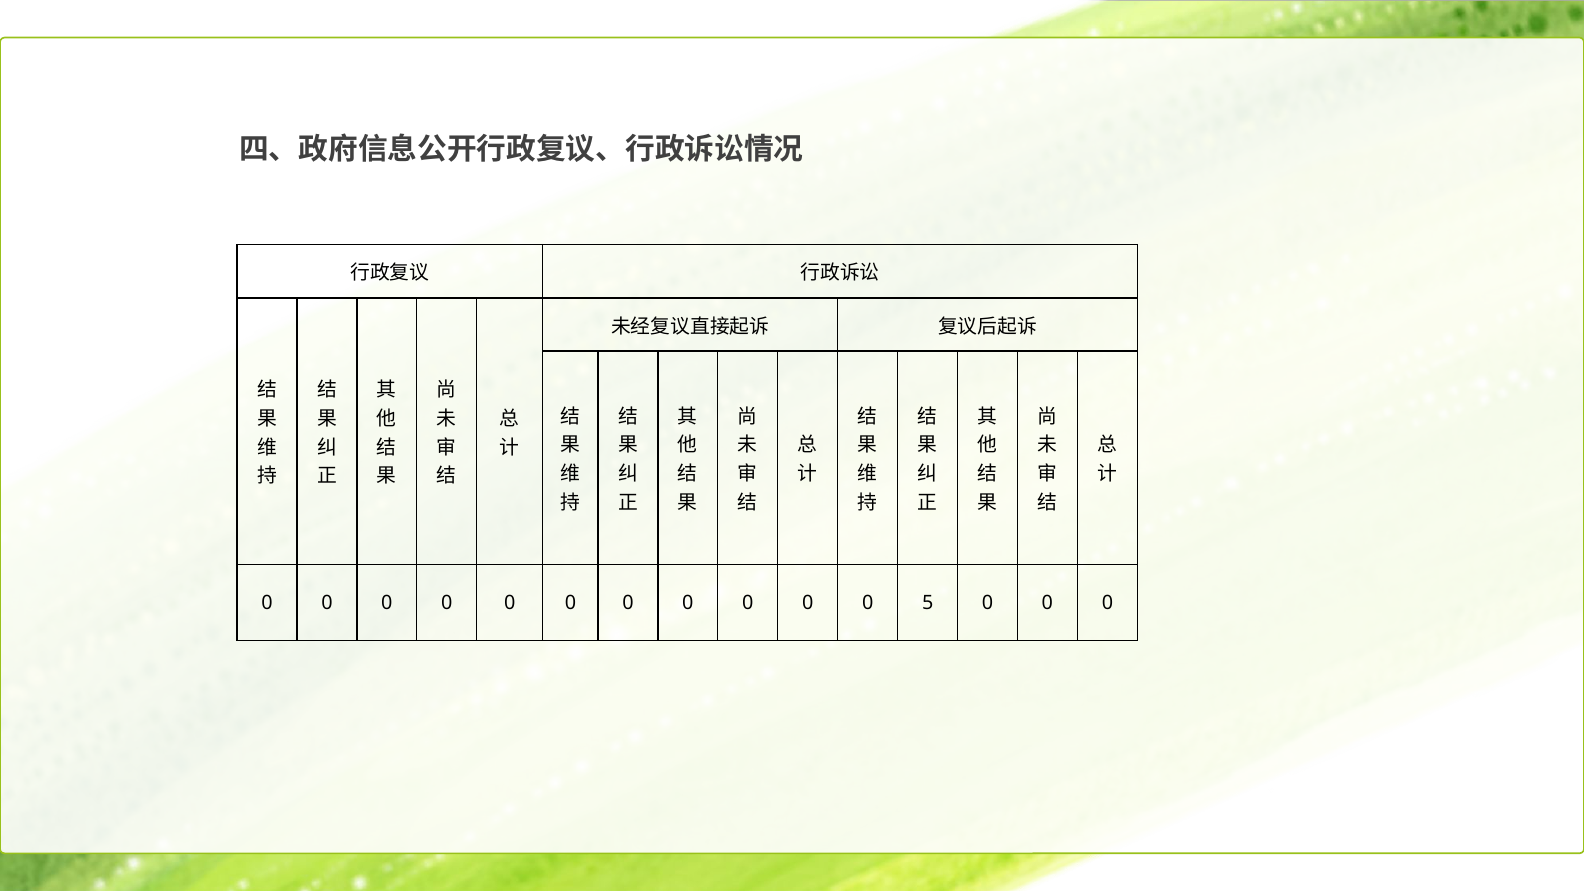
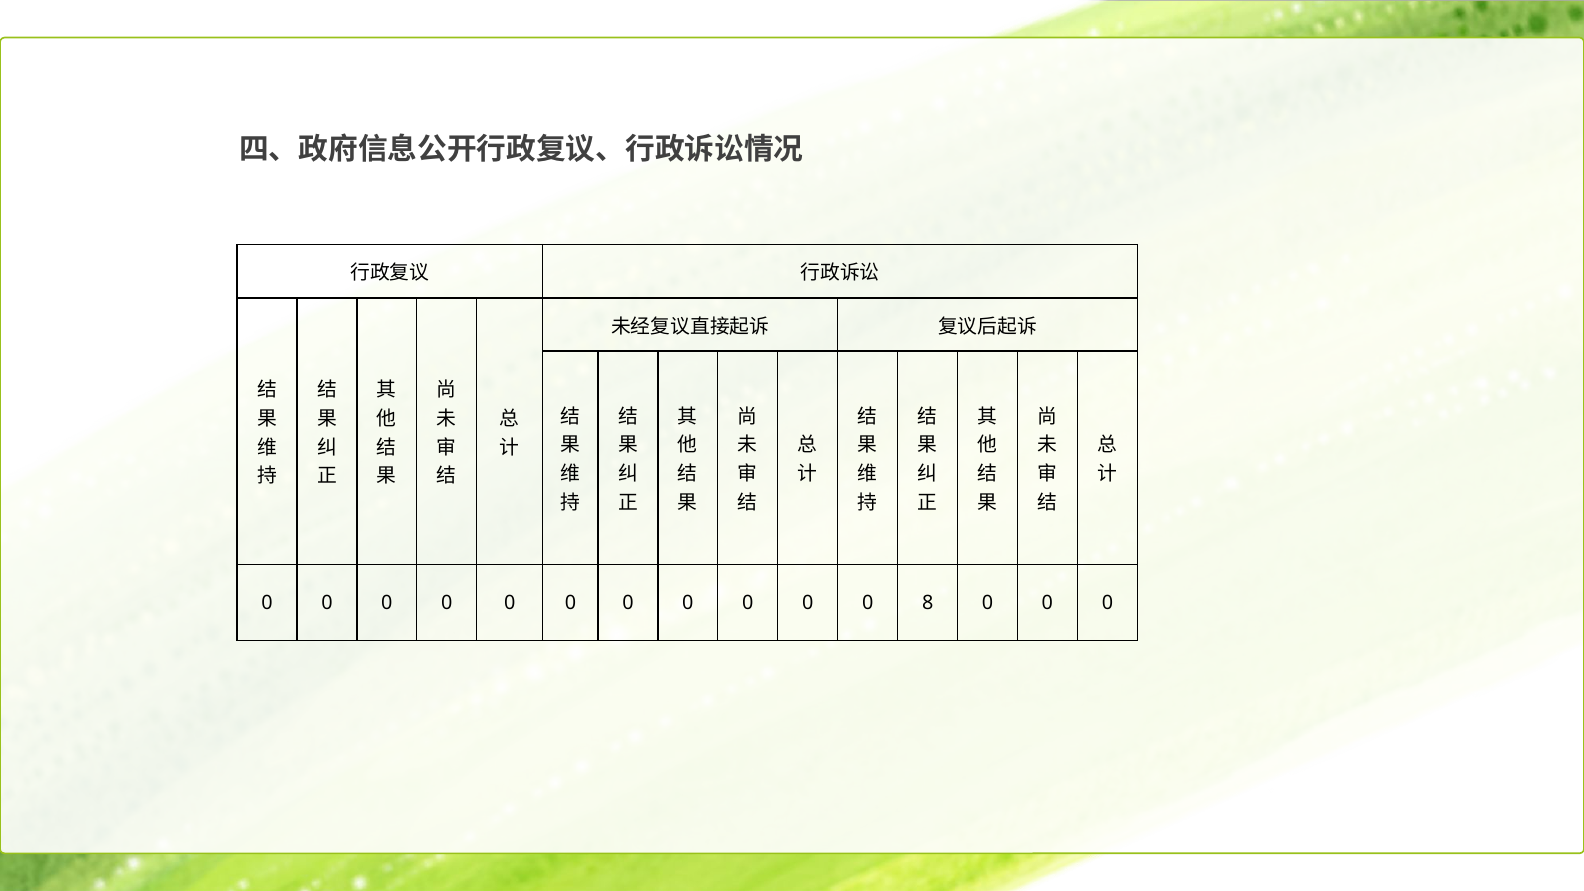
5: 5 -> 8 (928, 603)
